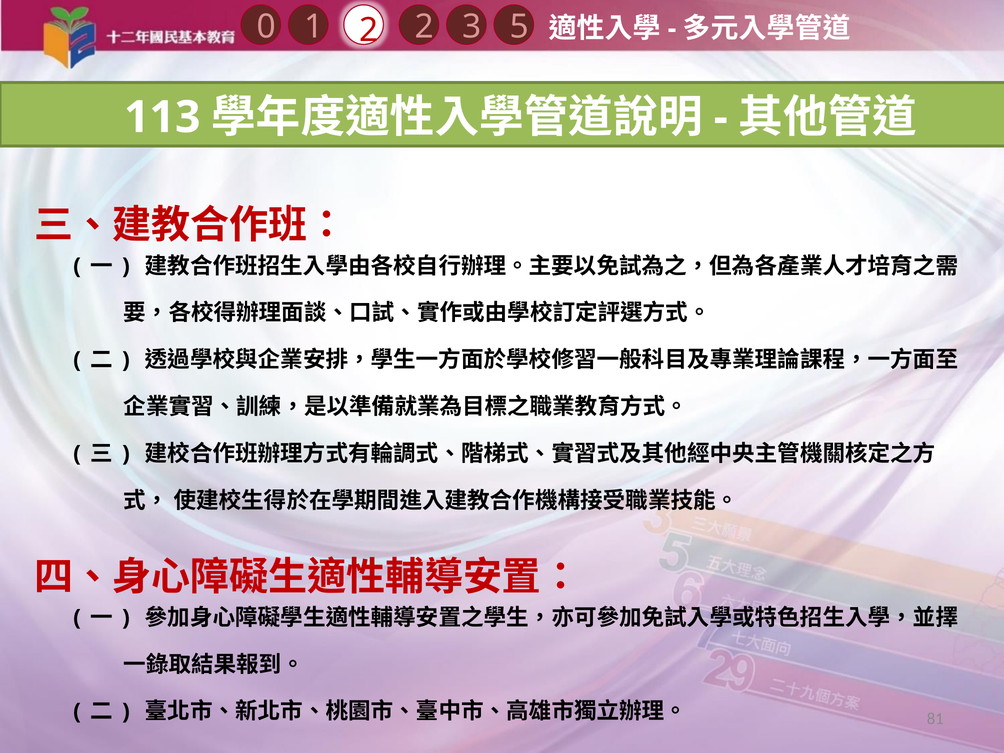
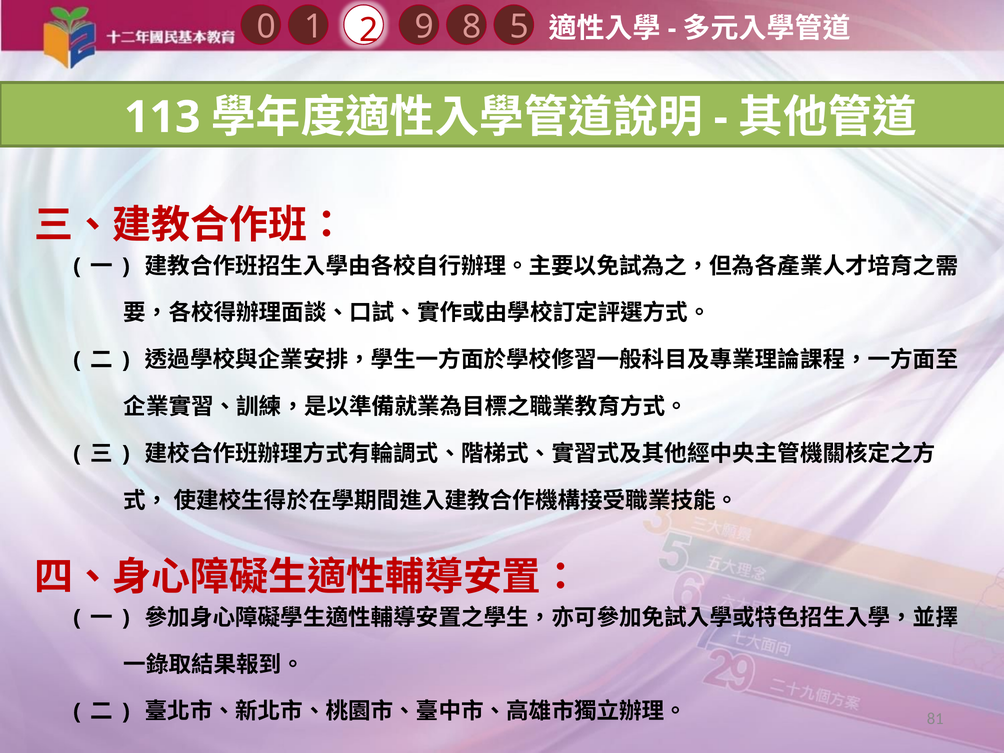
3: 3 -> 8 (472, 27)
2 2: 2 -> 9 (424, 27)
